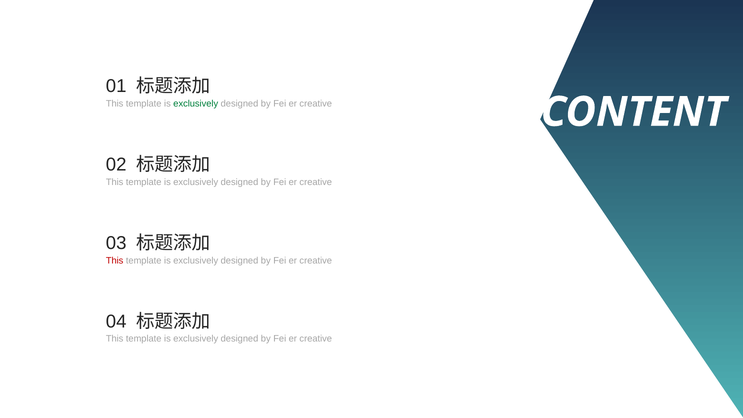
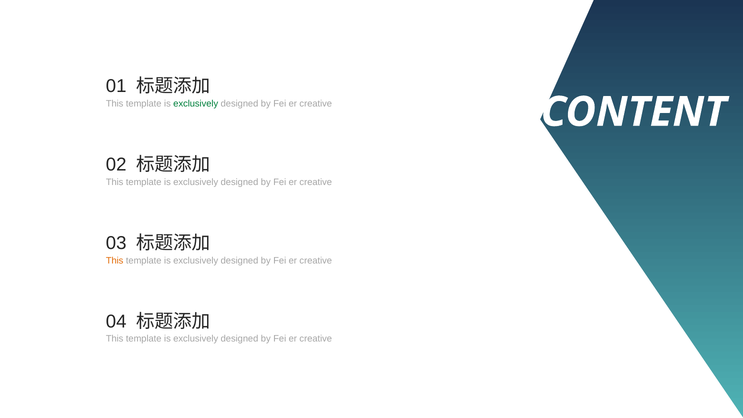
This colour: red -> orange (115, 261)
